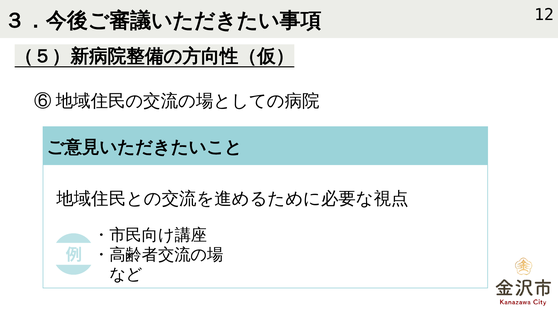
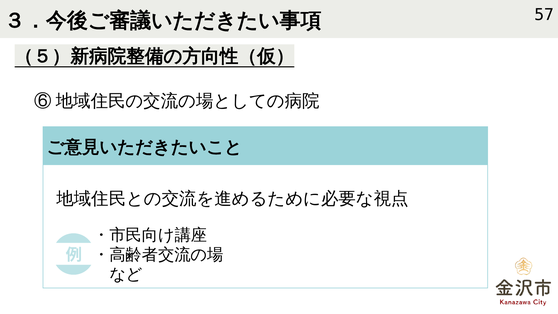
12: 12 -> 57 (544, 15)
